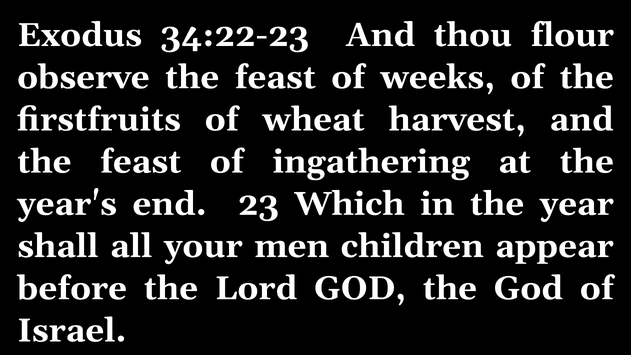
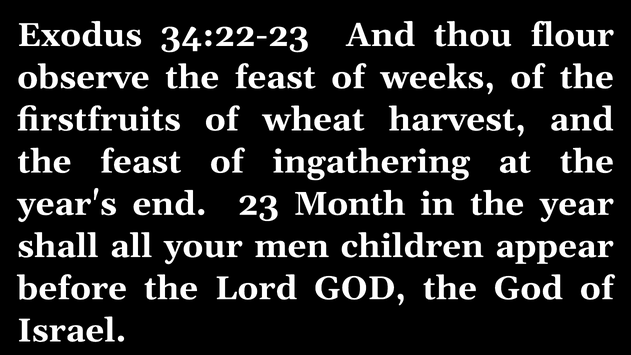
Which: Which -> Month (350, 204)
